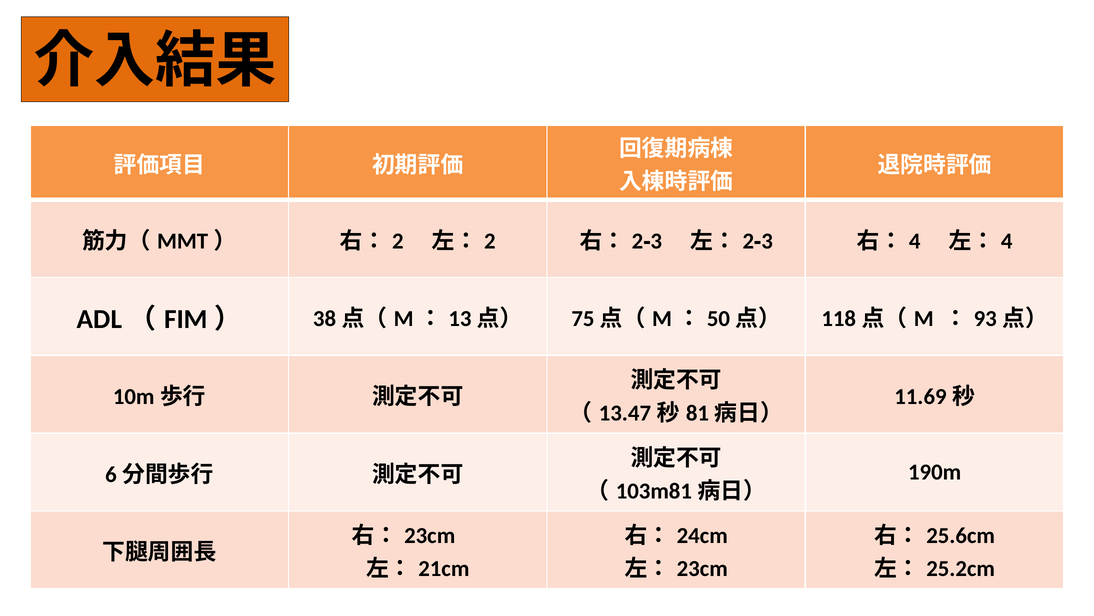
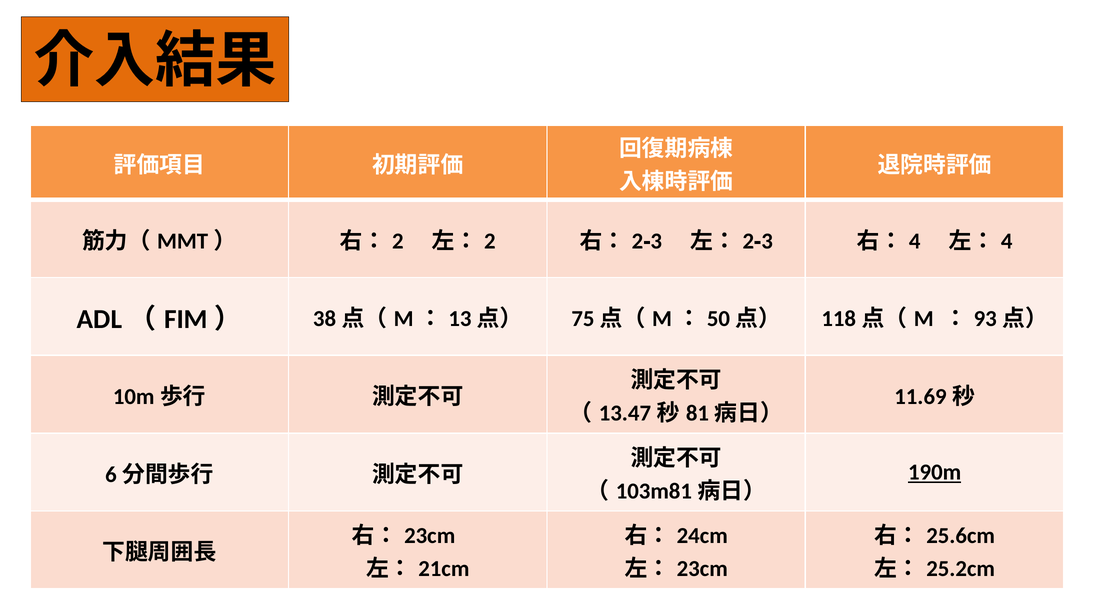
190m underline: none -> present (935, 472)
